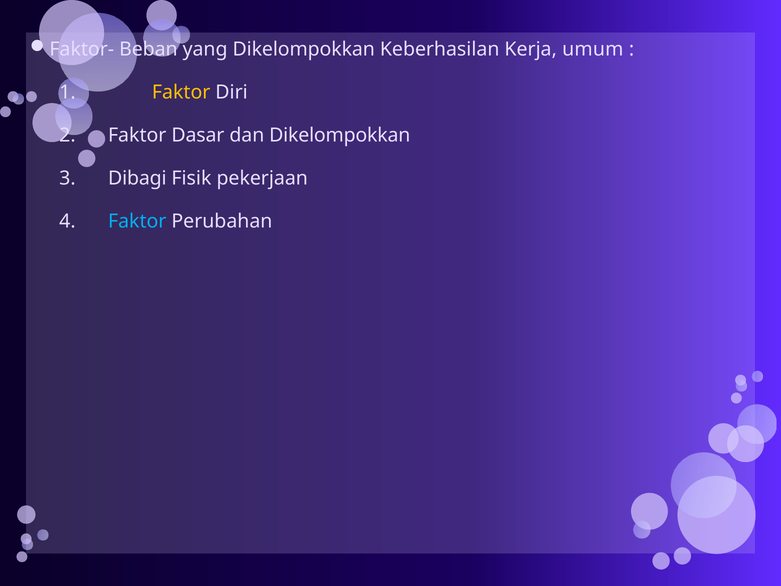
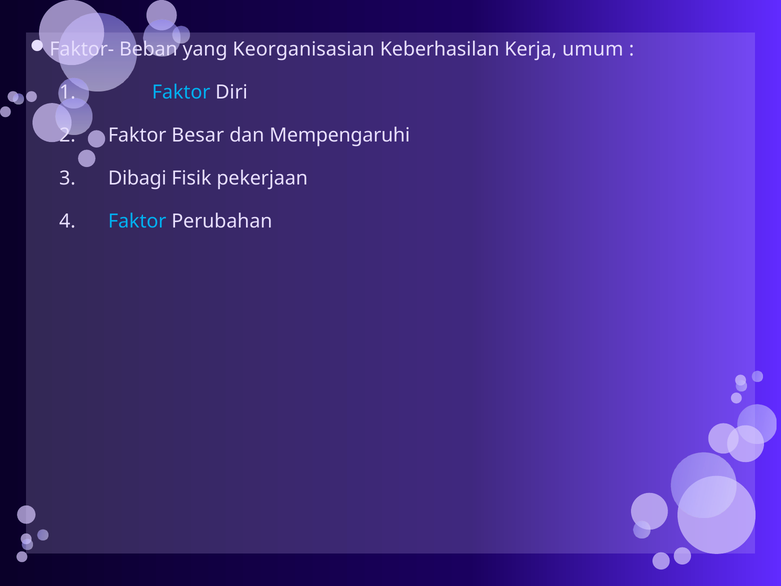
yang Dikelompokkan: Dikelompokkan -> Keorganisasian (304, 50)
Faktor colour: yellow -> light blue (181, 92)
Dasar: Dasar -> Besar (198, 135)
dan Dikelompokkan: Dikelompokkan -> Mempengaruhi (340, 135)
